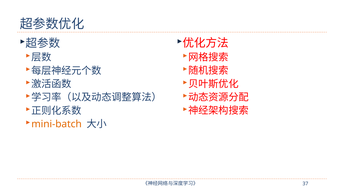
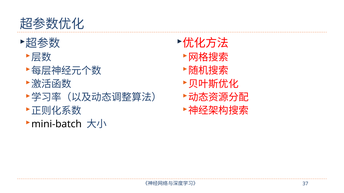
mini-batch colour: orange -> black (57, 124)
